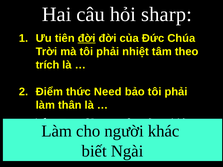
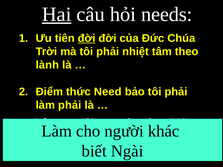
Hai underline: none -> present (57, 14)
sharp: sharp -> needs (167, 14)
trích: trích -> lành (47, 65)
làm thân: thân -> phải (70, 105)
